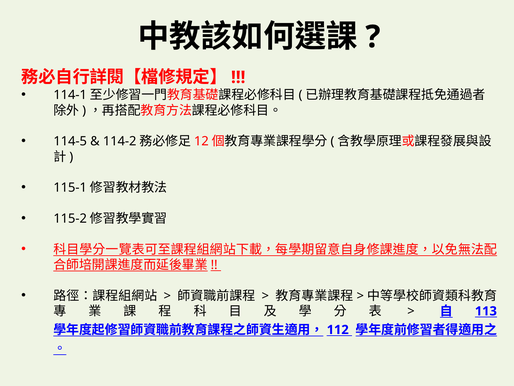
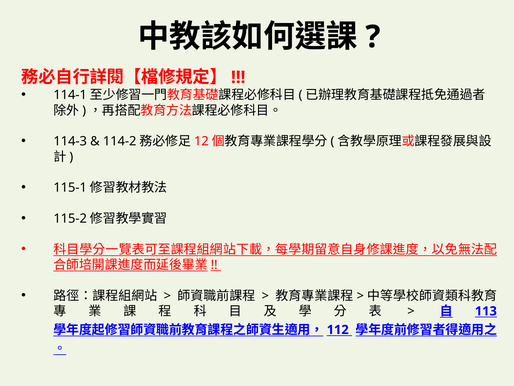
114-5: 114-5 -> 114-3 (70, 141)
